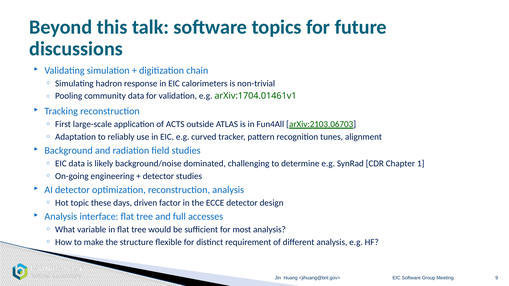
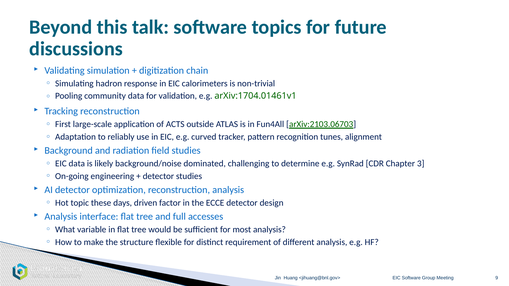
1: 1 -> 3 (421, 164)
